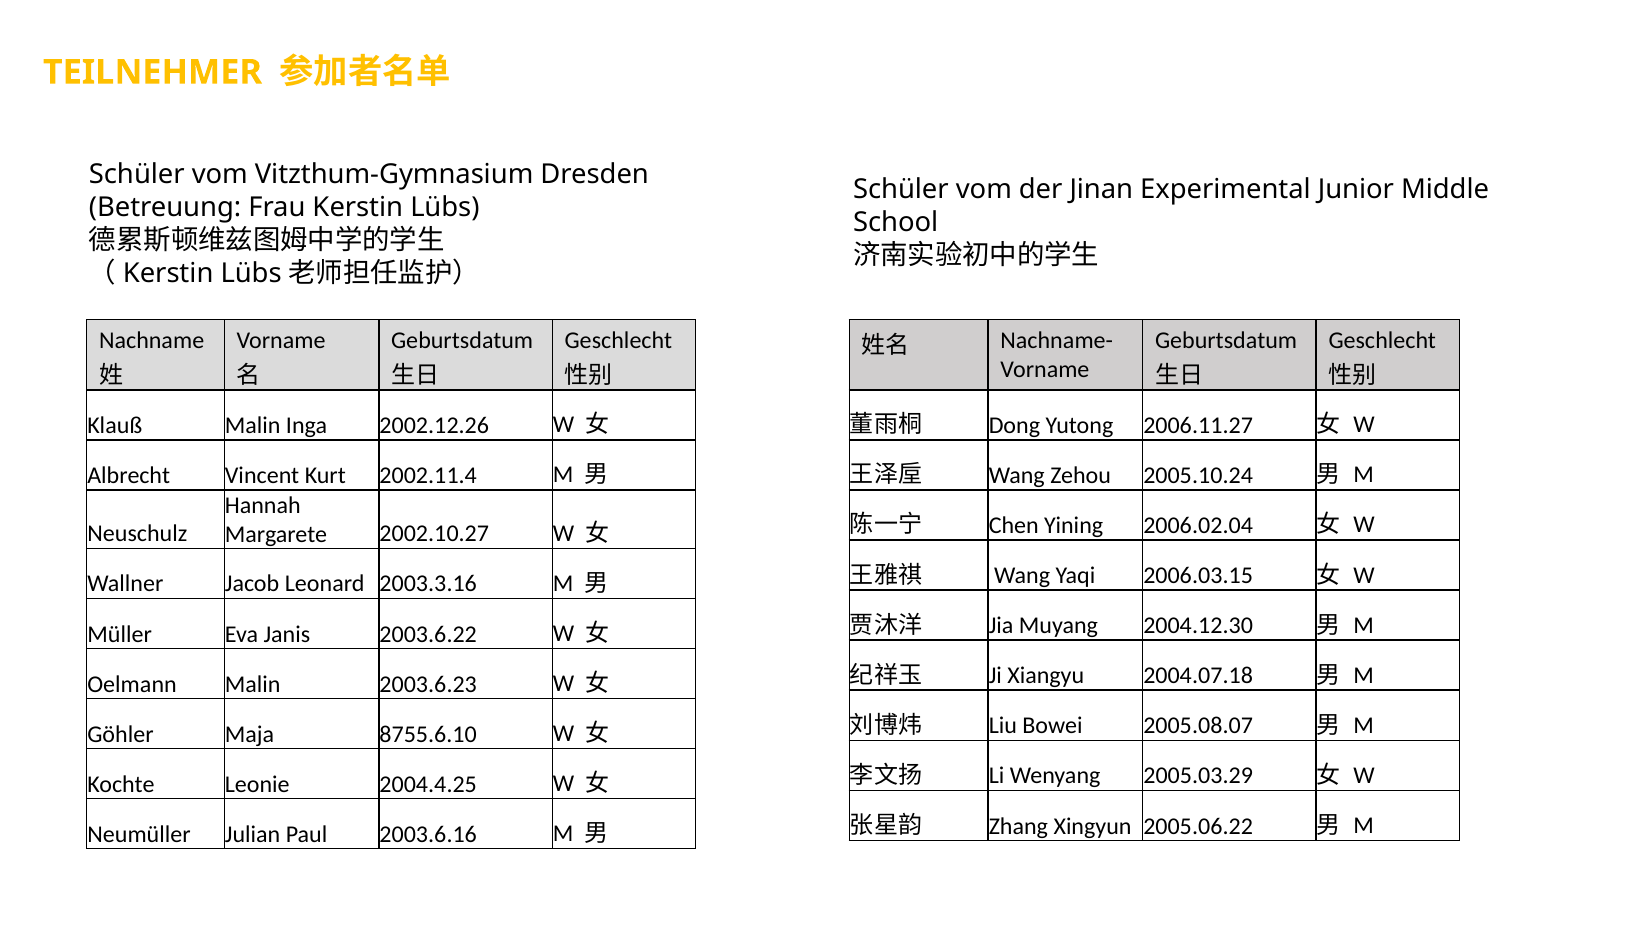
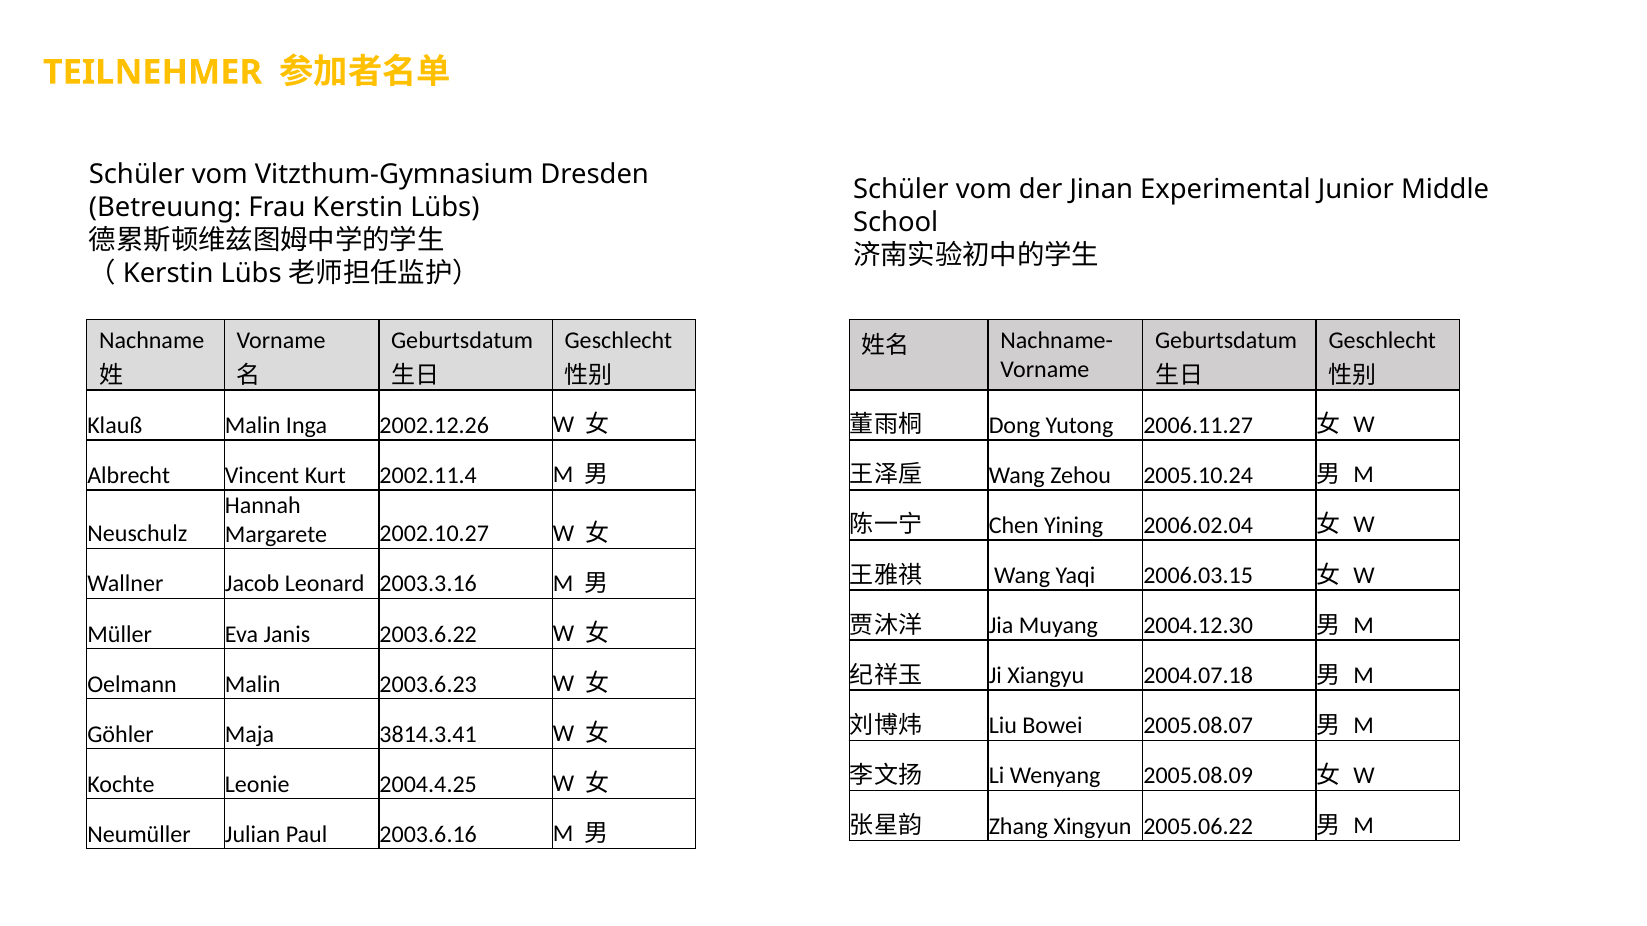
8755.6.10: 8755.6.10 -> 3814.3.41 (428, 735)
2005.03.29: 2005.03.29 -> 2005.08.09 (1198, 776)
